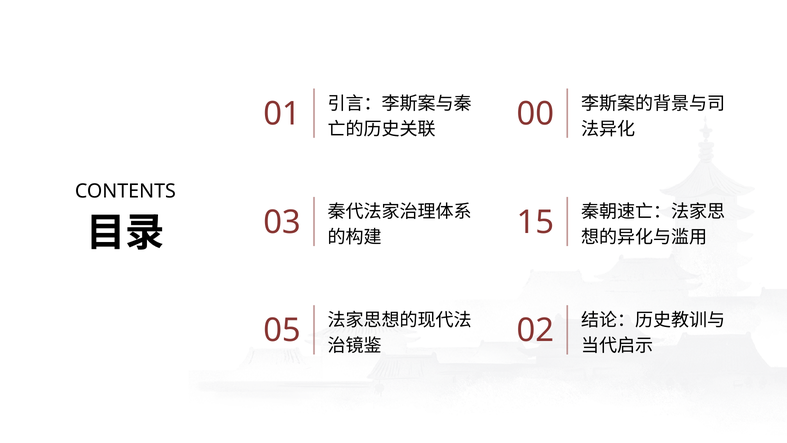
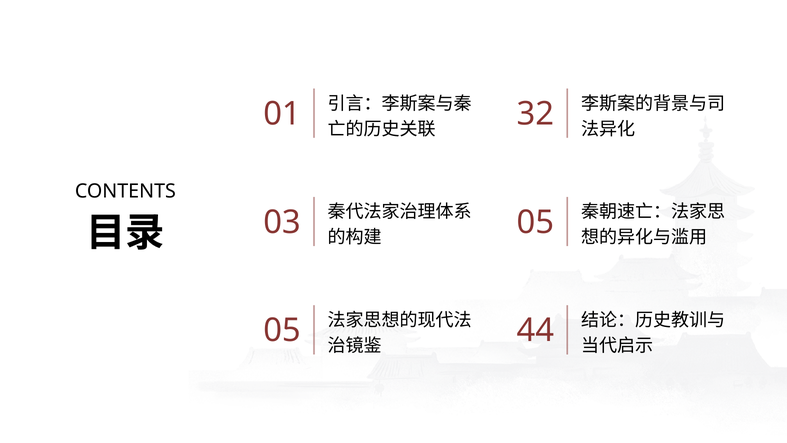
00: 00 -> 32 (535, 114)
15: 15 -> 05 (535, 222)
02: 02 -> 44 (535, 330)
